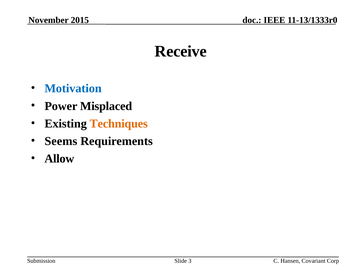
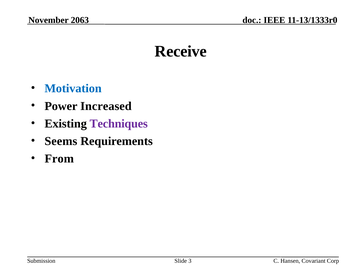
2015: 2015 -> 2063 (80, 20)
Misplaced: Misplaced -> Increased (106, 106)
Techniques colour: orange -> purple (119, 124)
Allow: Allow -> From (59, 159)
